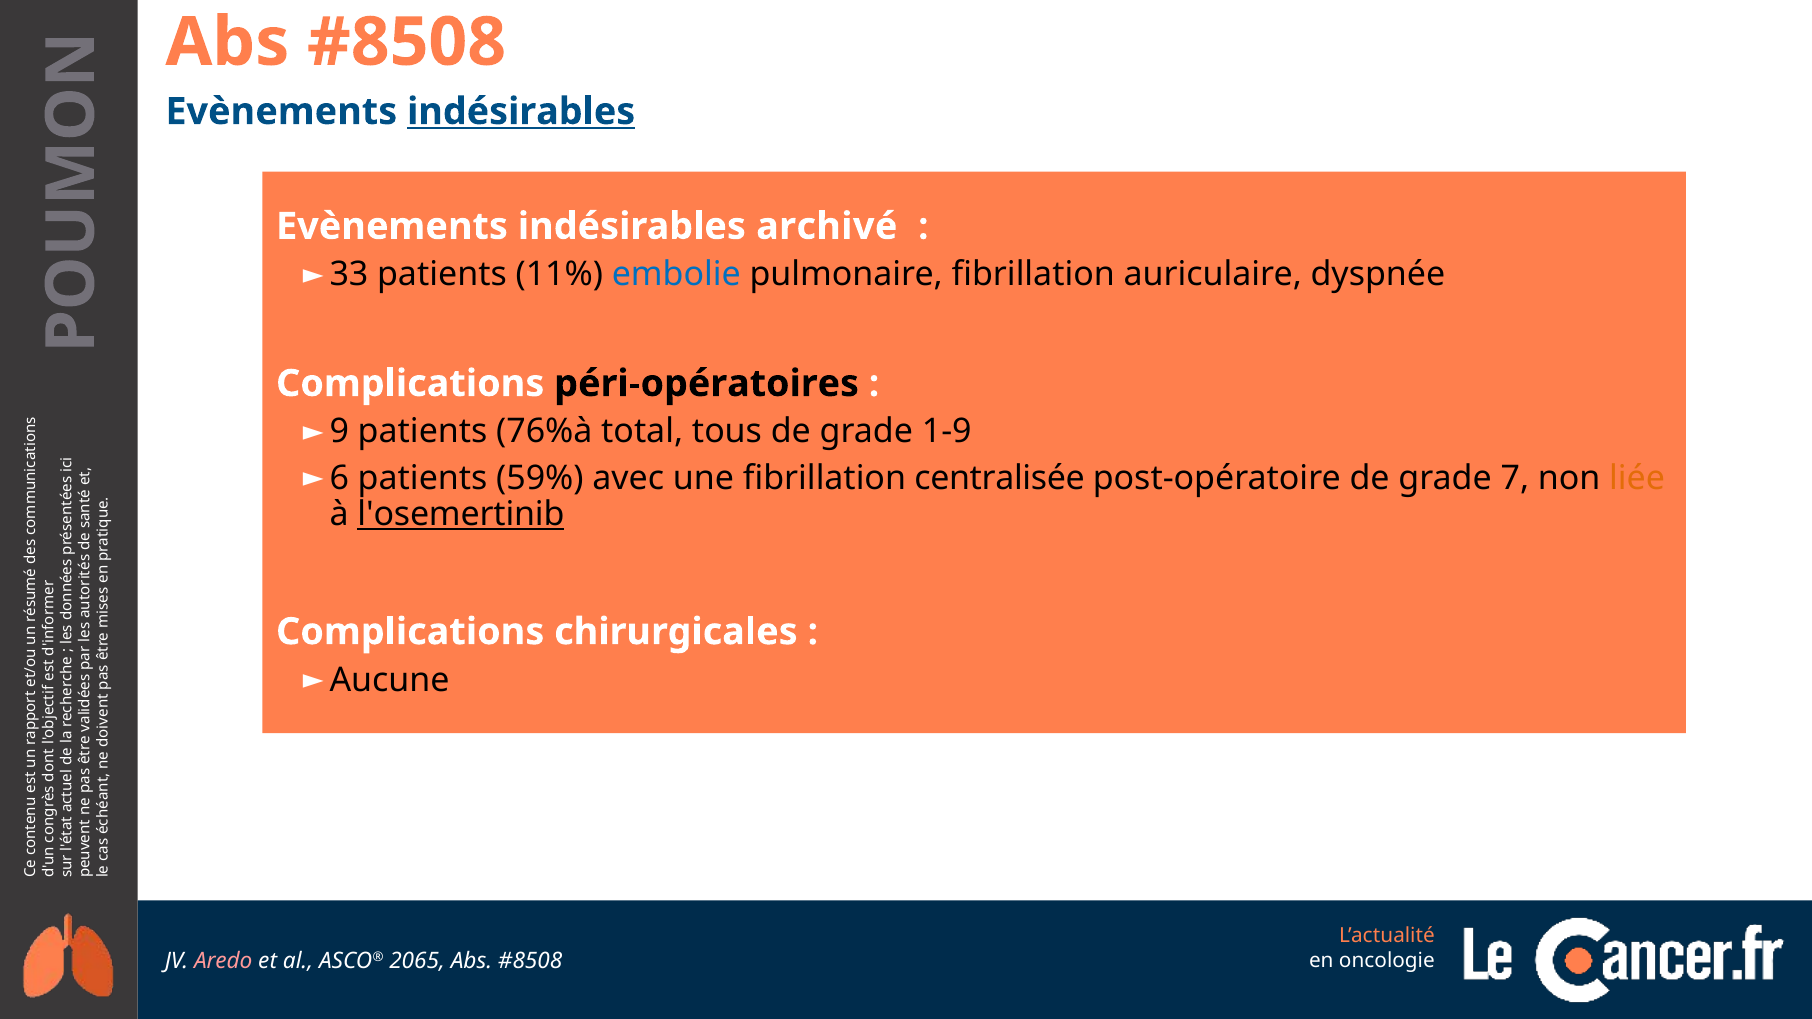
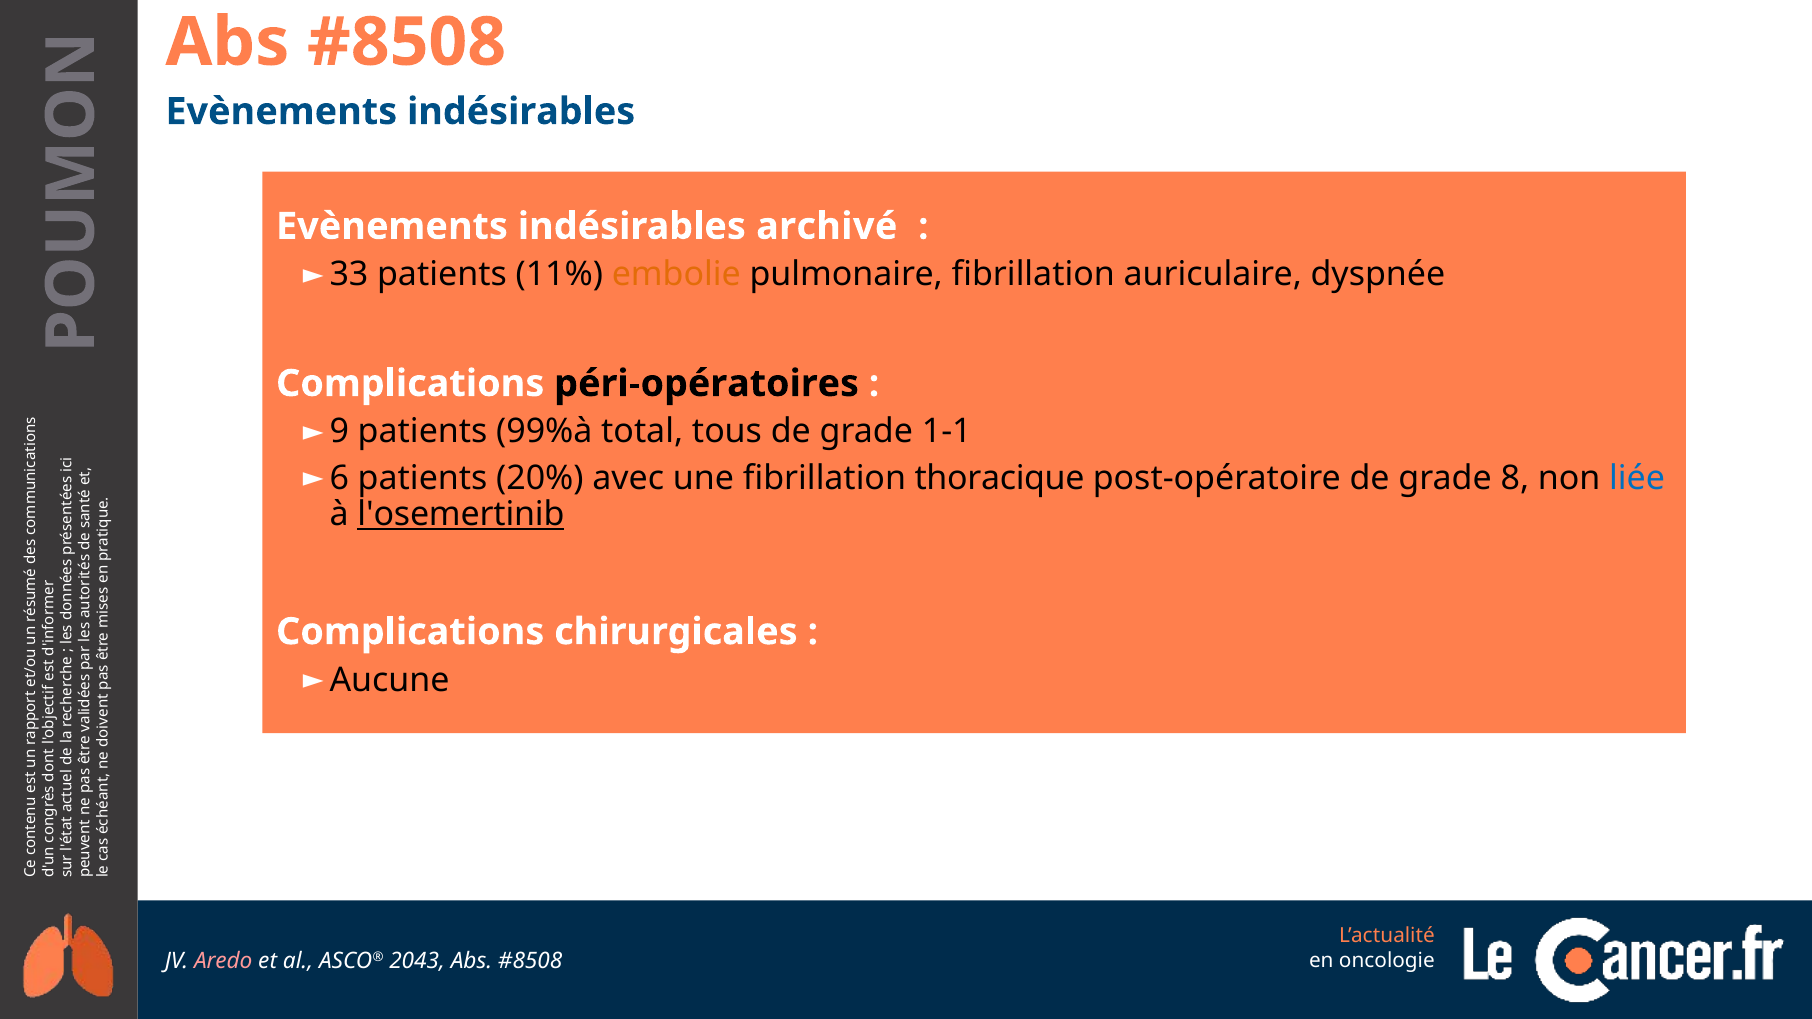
indésirables underline: present -> none (521, 112)
embolie colour: blue -> orange (676, 275)
76%à: 76%à -> 99%à (544, 432)
1-9: 1-9 -> 1-1 (947, 432)
59%: 59% -> 20% (540, 478)
centralisée: centralisée -> thoracique (1000, 478)
7: 7 -> 8 (1515, 478)
liée colour: orange -> blue (1637, 478)
2065: 2065 -> 2043 (417, 962)
